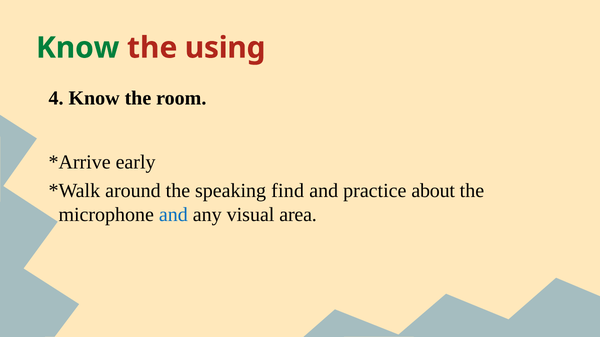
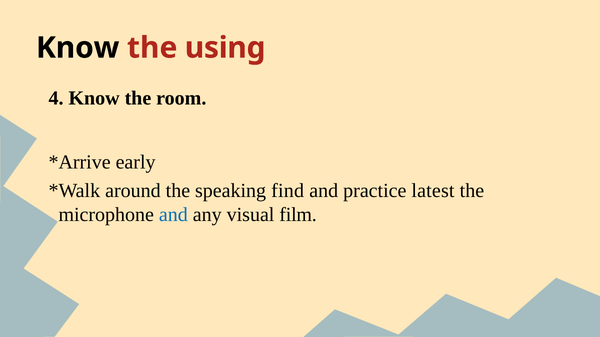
Know colour: green -> black (78, 48)
about: about -> latest (433, 191)
area: area -> film (298, 215)
